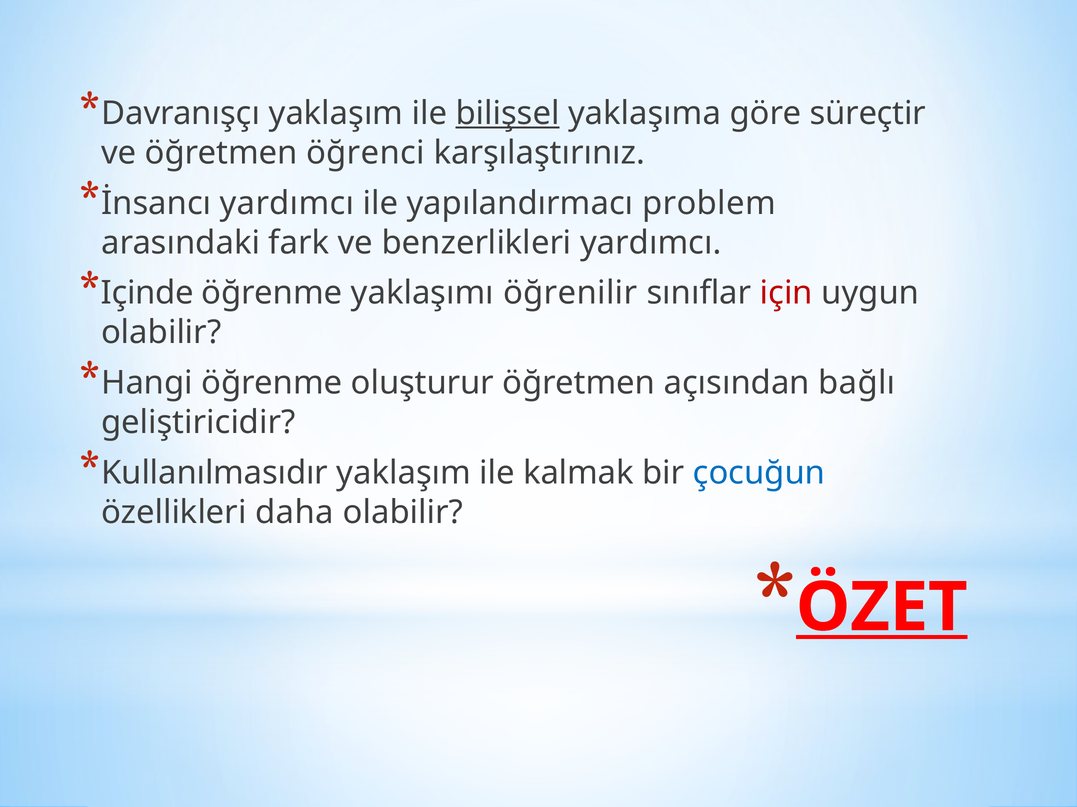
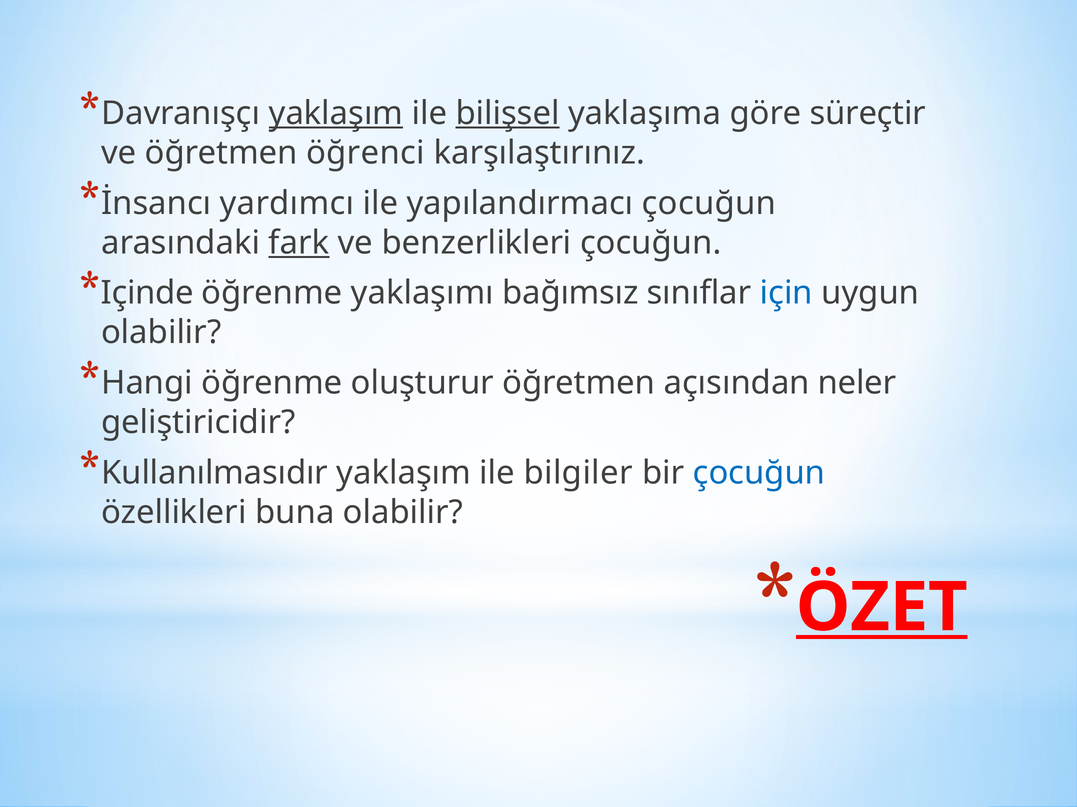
yaklaşım underline: none -> present (336, 114)
yapılandırmacı problem: problem -> çocuğun (709, 203)
fark underline: none -> present (299, 243)
benzerlikleri yardımcı: yardımcı -> çocuğun (651, 243)
öğrenilir: öğrenilir -> bağımsız (570, 293)
için colour: red -> blue (786, 293)
bağlı: bağlı -> neler (857, 383)
kalmak: kalmak -> bilgiler (578, 473)
daha: daha -> buna (295, 513)
